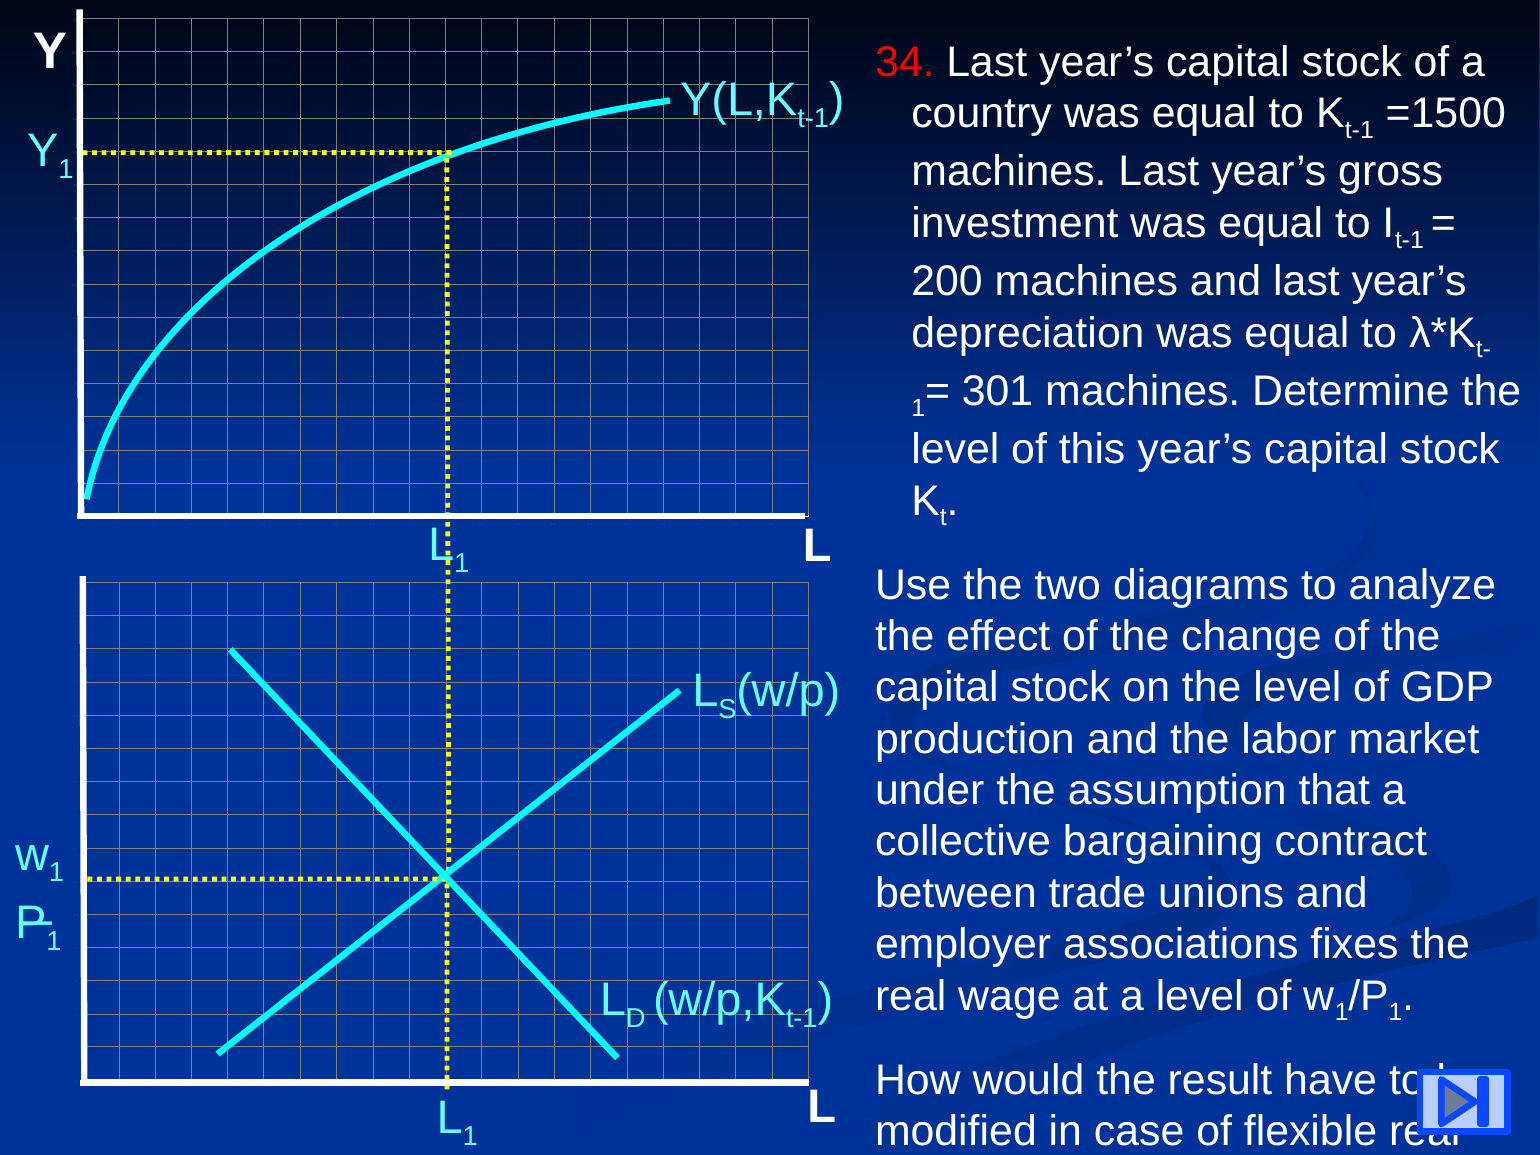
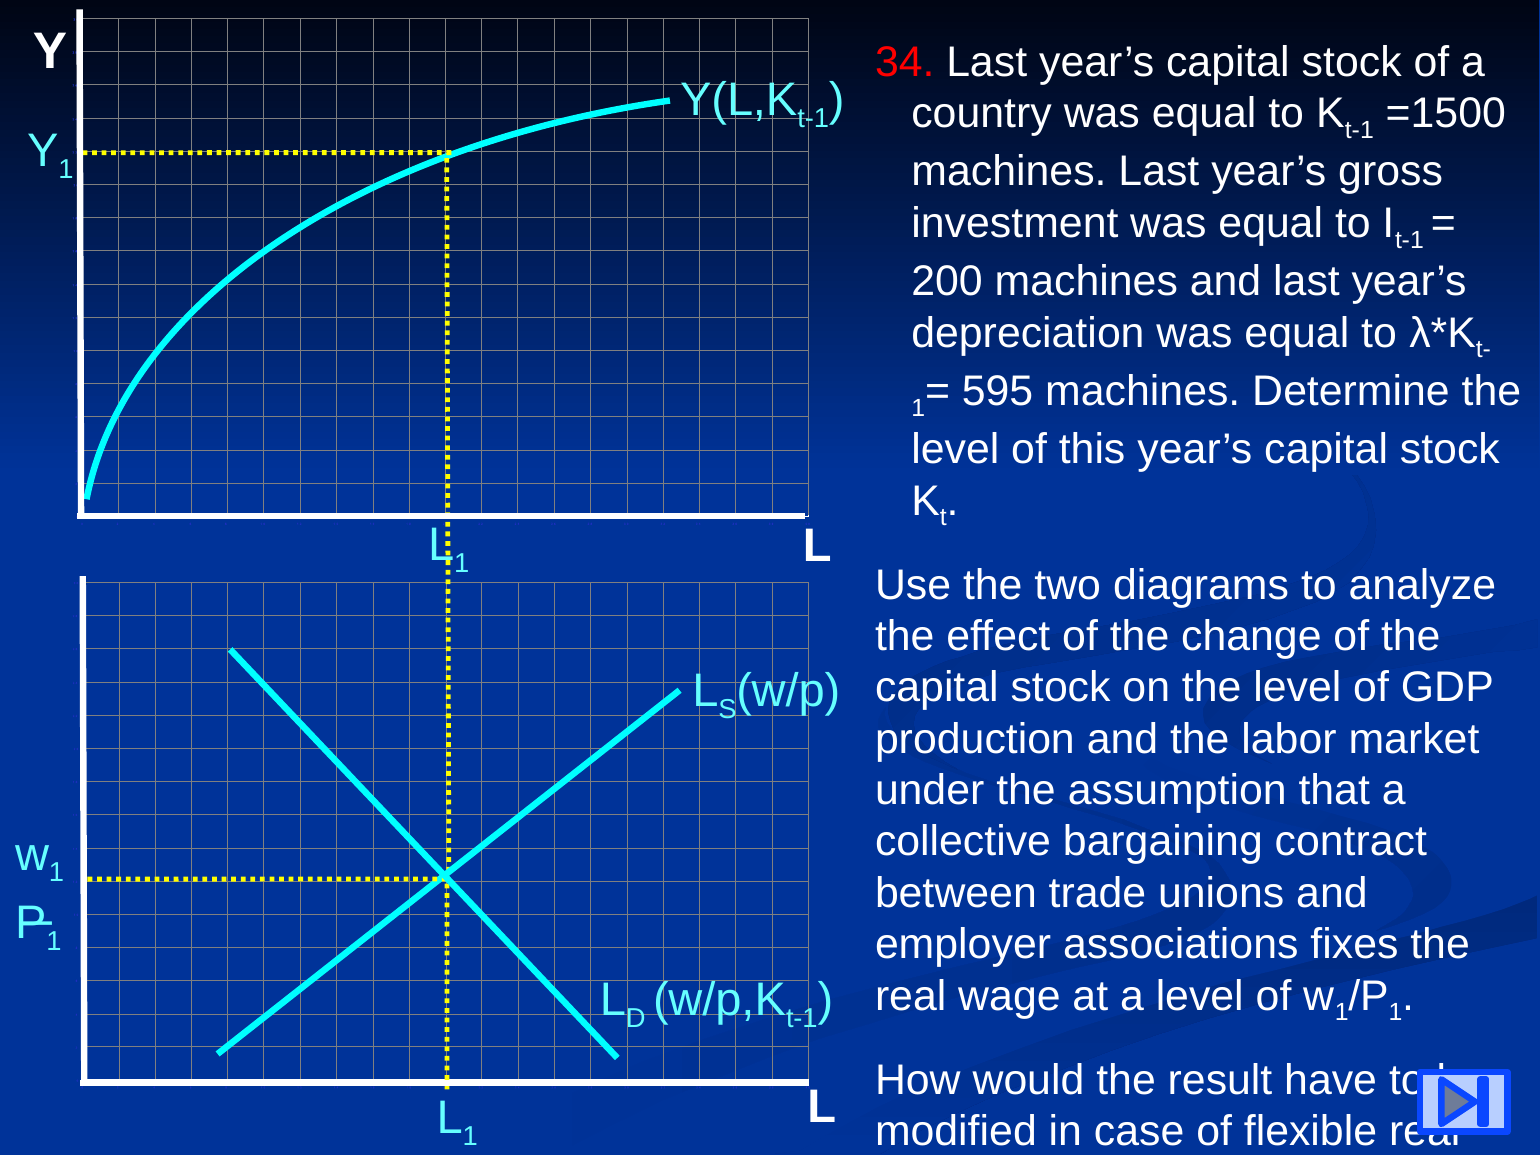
301: 301 -> 595 (997, 391)
